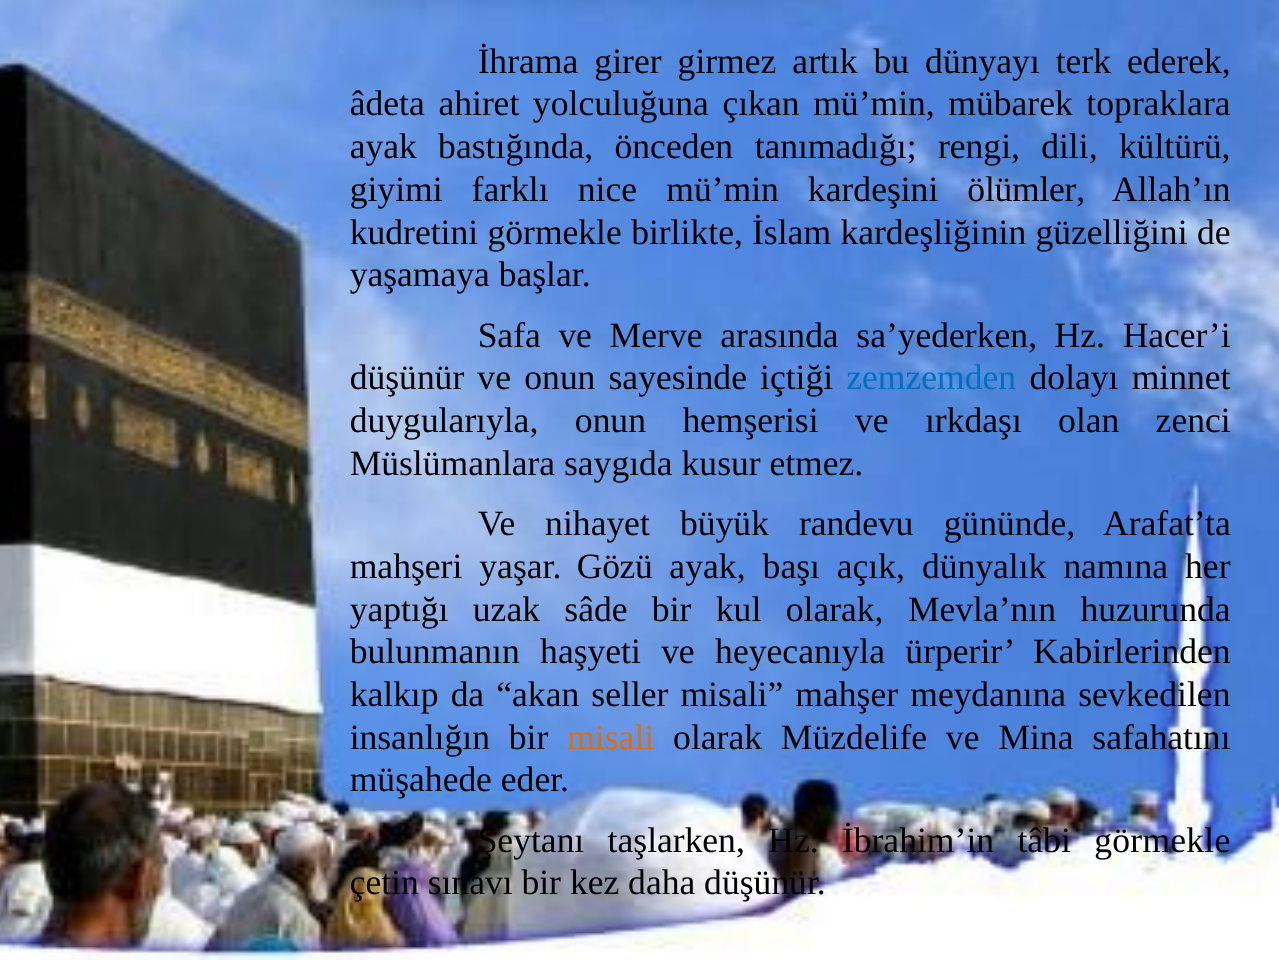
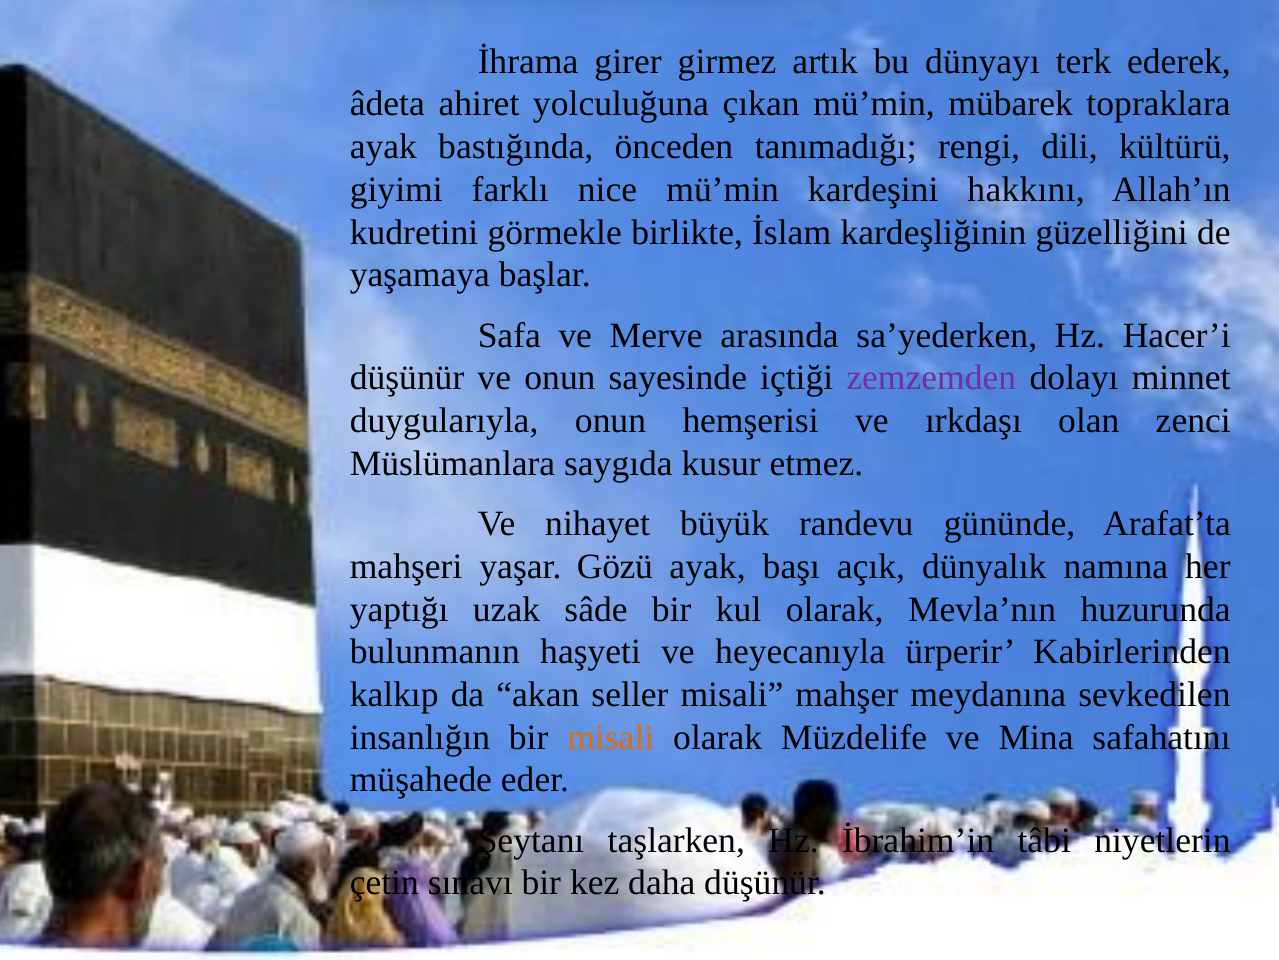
ölümler: ölümler -> hakkını (1026, 189)
zemzemden colour: blue -> purple (931, 378)
tâbi görmekle: görmekle -> niyetlerin (1162, 840)
